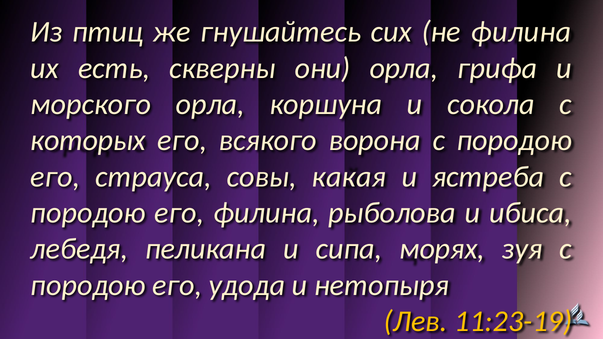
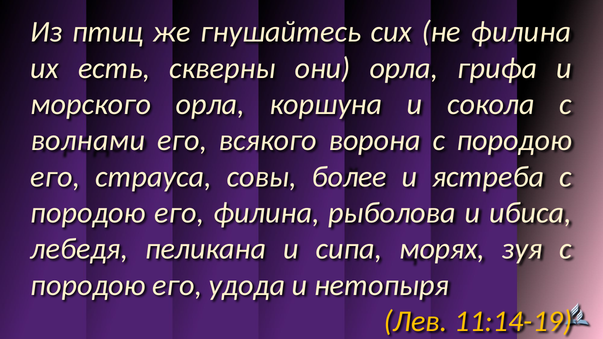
которых: которых -> волнами (88, 141)
какая: какая -> более (349, 177)
11:23-19: 11:23-19 -> 11:14-19 (513, 321)
